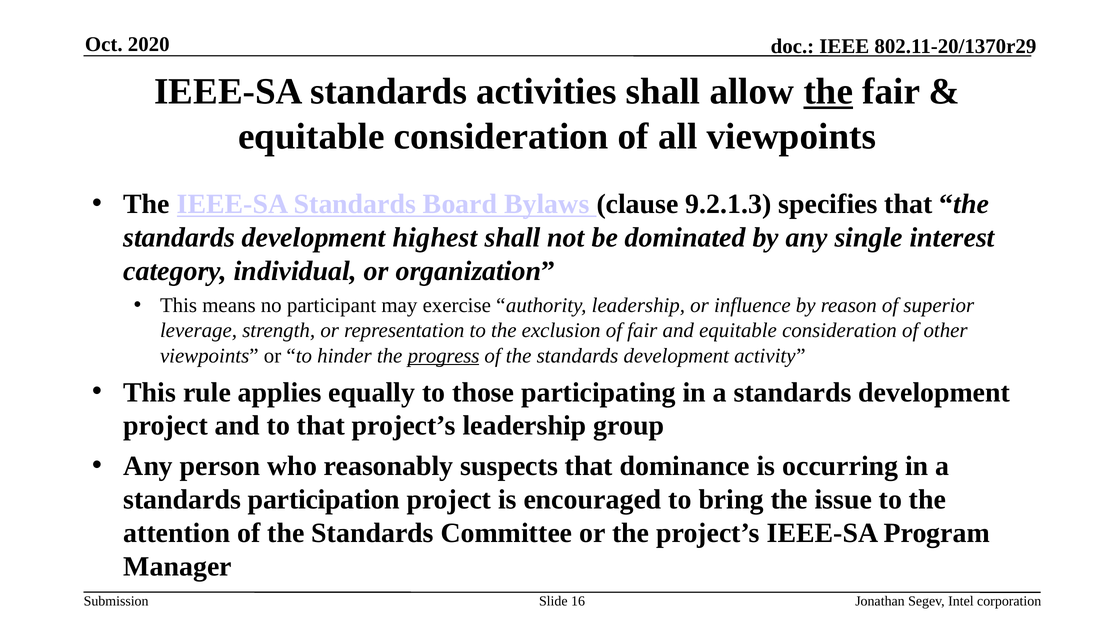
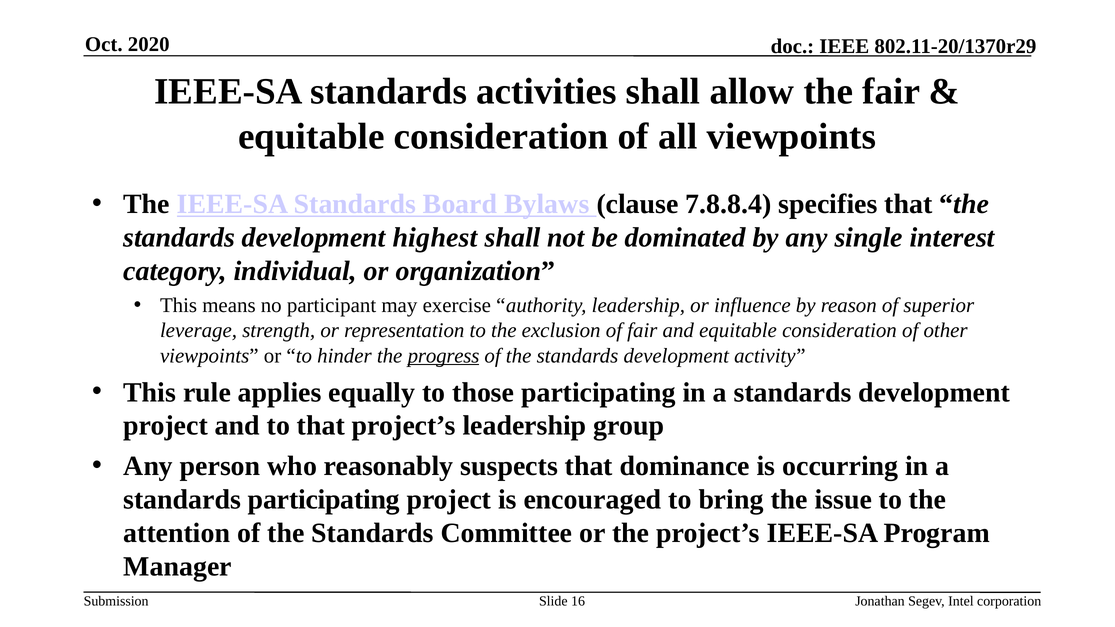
the underline: present -> none (828, 92)
9.2.1.3: 9.2.1.3 -> 7.8.8.4 (728, 204)
standards participation: participation -> participating (324, 500)
